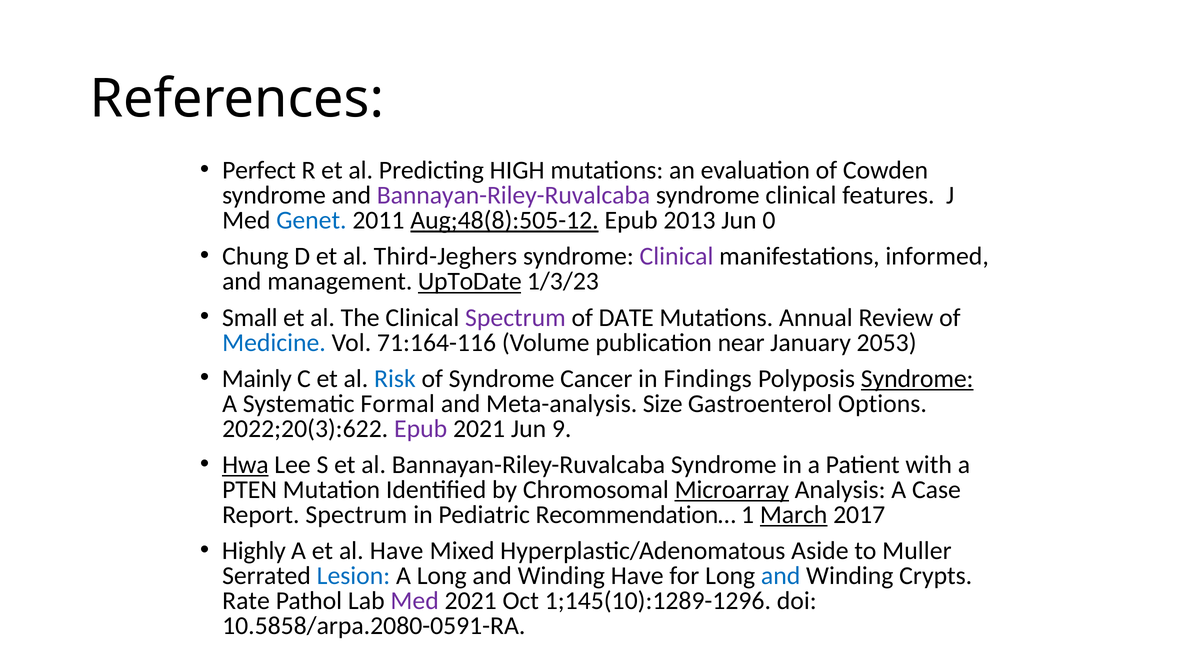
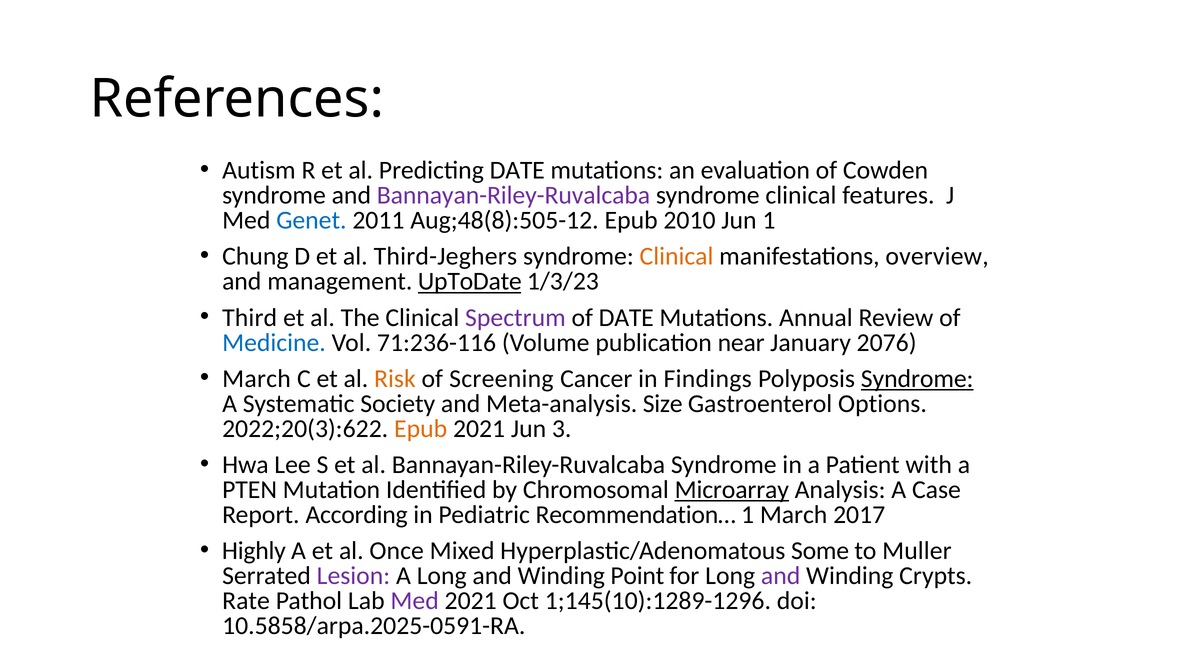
Perfect: Perfect -> Autism (259, 170)
Predicting HIGH: HIGH -> DATE (517, 170)
Aug;48(8):505-12 underline: present -> none (505, 220)
2013: 2013 -> 2010 (690, 220)
Jun 0: 0 -> 1 (769, 220)
Clinical colour: purple -> orange (676, 256)
informed: informed -> overview (937, 256)
Small: Small -> Third (250, 318)
71:164-116: 71:164-116 -> 71:236-116 (437, 343)
2053: 2053 -> 2076 (887, 343)
Mainly: Mainly -> March (257, 379)
Risk colour: blue -> orange (395, 379)
of Syndrome: Syndrome -> Screening (501, 379)
Formal: Formal -> Society (398, 404)
Epub colour: purple -> orange (421, 429)
9: 9 -> 3 (562, 429)
Hwa underline: present -> none (245, 465)
Report Spectrum: Spectrum -> According (357, 515)
March underline: present -> none (794, 515)
al Have: Have -> Once (397, 551)
Aside: Aside -> Some (820, 551)
Lesion colour: blue -> purple (353, 576)
Winding Have: Have -> Point (637, 576)
and colour: blue -> purple (781, 576)
10.5858/arpa.2080-0591-RA: 10.5858/arpa.2080-0591-RA -> 10.5858/arpa.2025-0591-RA (374, 626)
